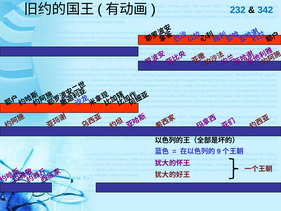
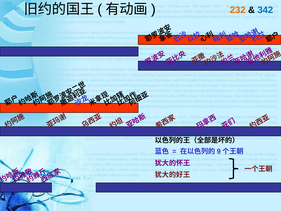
232 colour: blue -> orange (238, 10)
